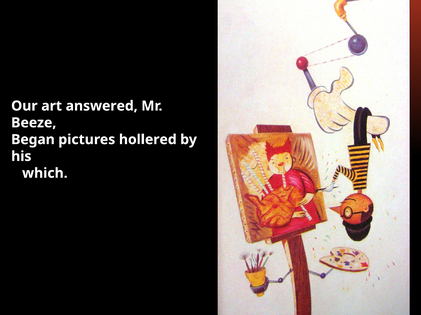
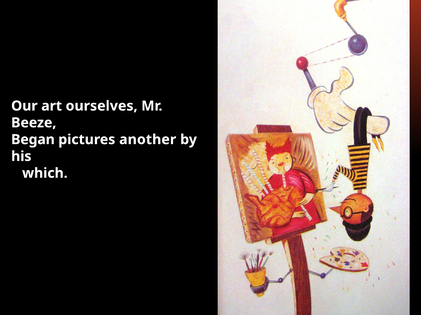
answered: answered -> ourselves (102, 106)
hollered: hollered -> another (148, 140)
